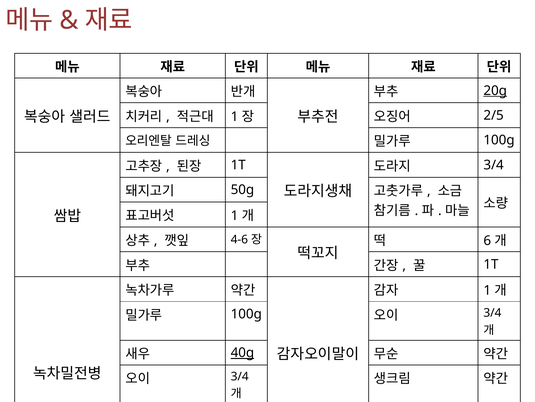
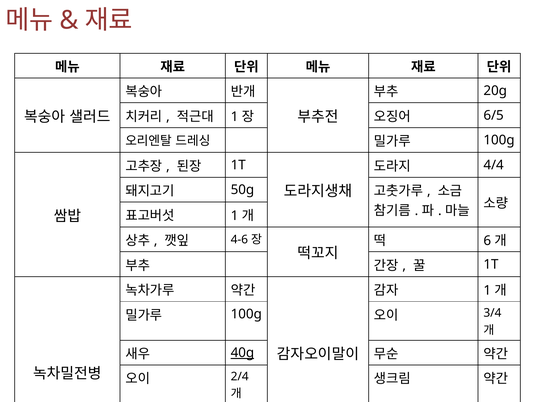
20g underline: present -> none (495, 90)
2/5: 2/5 -> 6/5 (494, 115)
3/4: 3/4 -> 4/4 (494, 165)
3/4: 3/4 -> 2/4 (240, 376)
